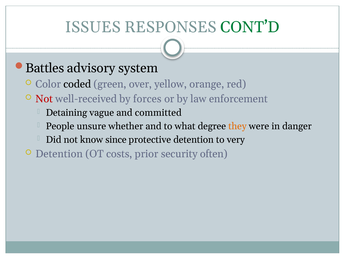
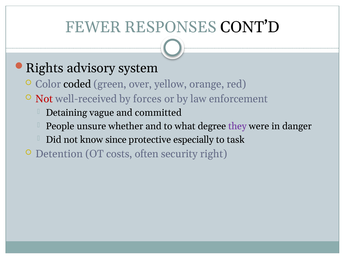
ISSUES: ISSUES -> FEWER (93, 27)
CONT’D colour: green -> black (250, 27)
Battles: Battles -> Rights (45, 68)
they colour: orange -> purple (237, 126)
protective detention: detention -> especially (194, 140)
very: very -> task (236, 140)
prior: prior -> often (147, 154)
often: often -> right (214, 154)
